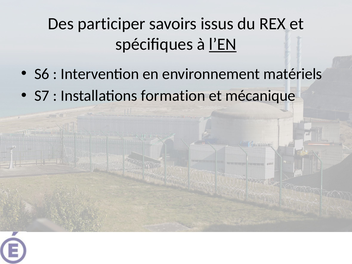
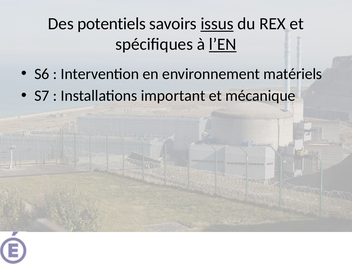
participer: participer -> potentiels (112, 24)
issus underline: none -> present (217, 24)
formation: formation -> important (173, 96)
